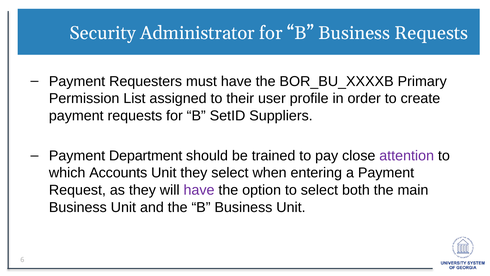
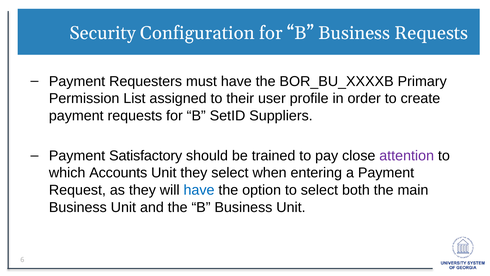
Administrator: Administrator -> Configuration (197, 33)
Department: Department -> Satisfactory (146, 156)
have colour: purple -> blue (199, 190)
